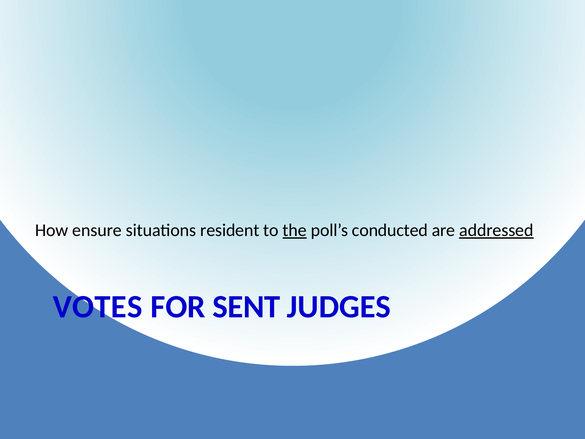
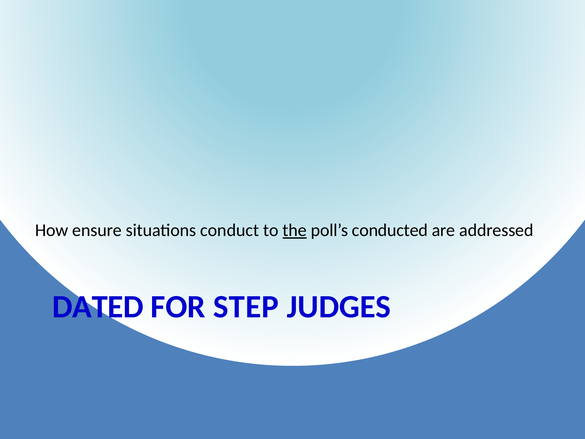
resident: resident -> conduct (230, 230)
addressed underline: present -> none (496, 230)
VOTES: VOTES -> DATED (98, 307)
SENT: SENT -> STEP (246, 307)
